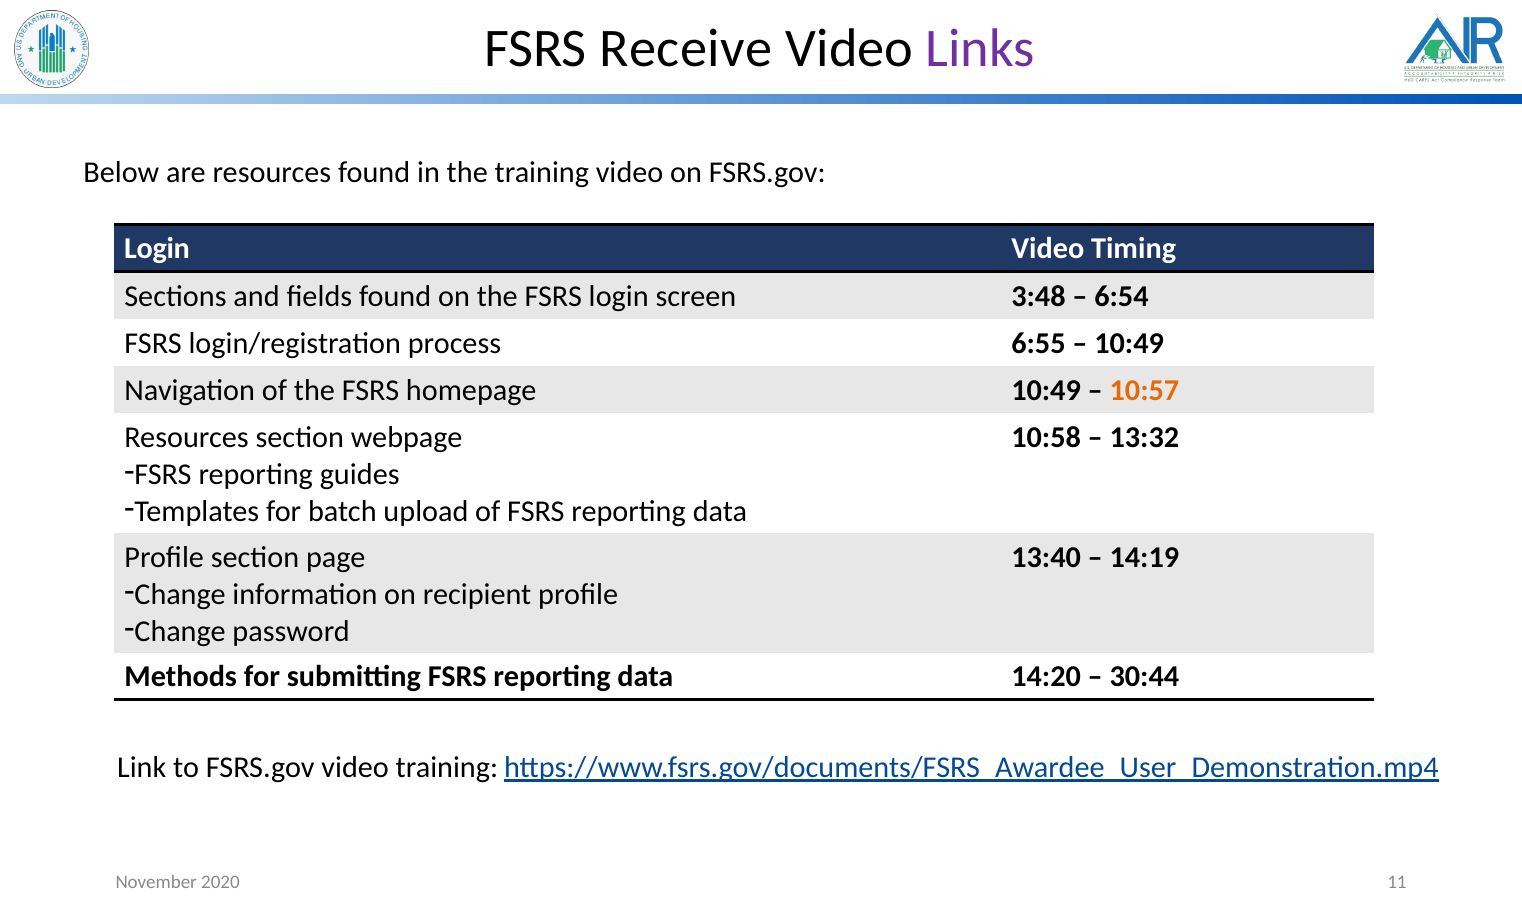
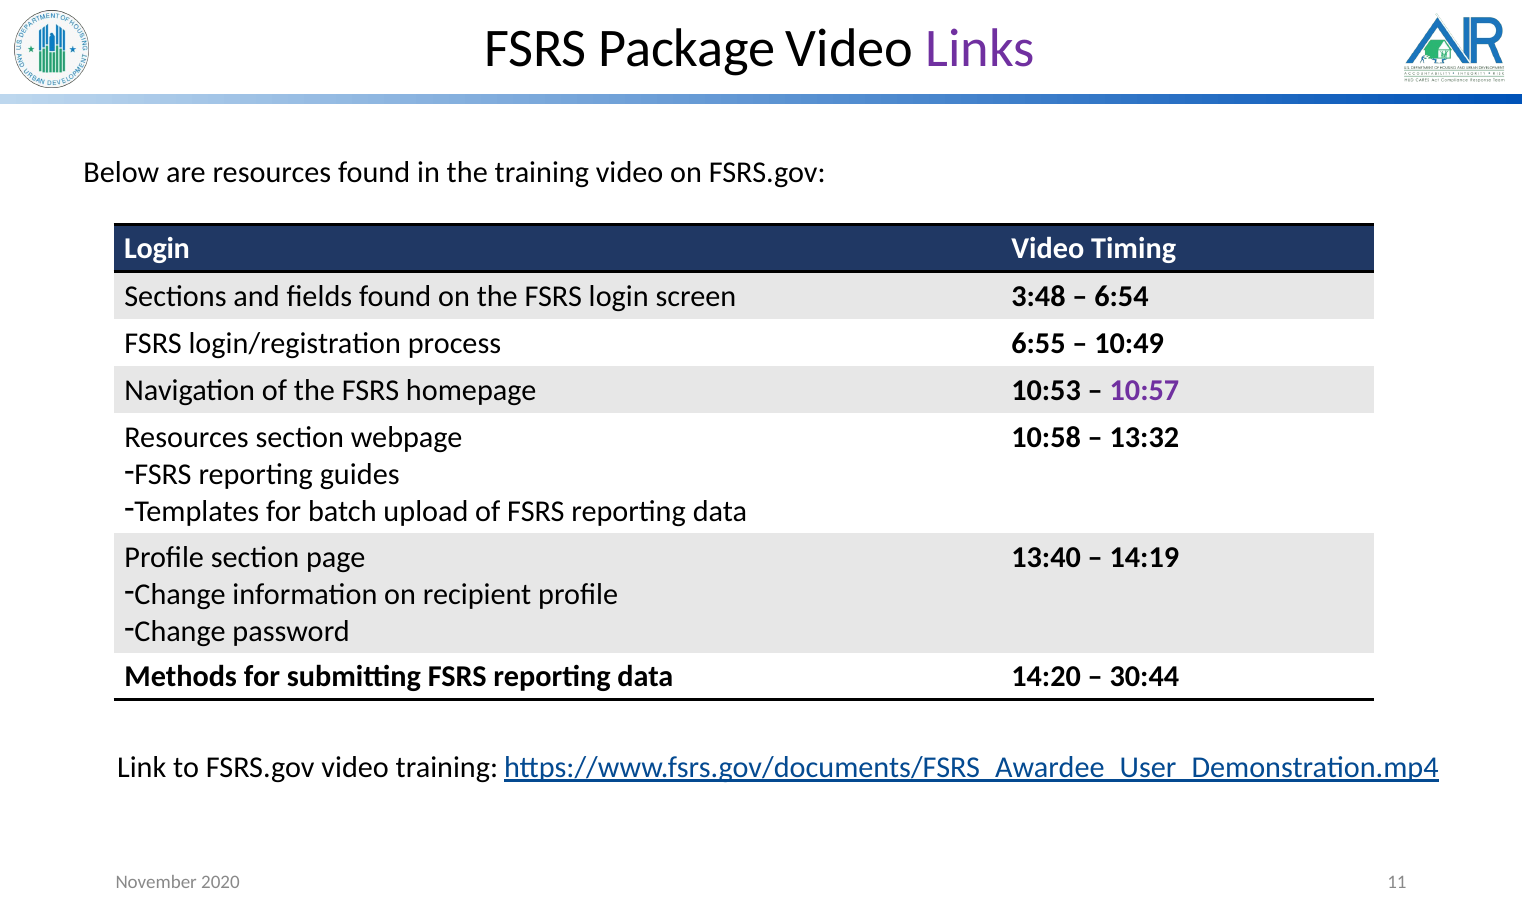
Receive: Receive -> Package (687, 48)
homepage 10:49: 10:49 -> 10:53 (1046, 390)
10:57 colour: orange -> purple (1144, 390)
